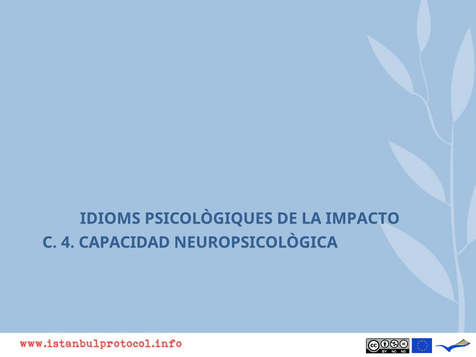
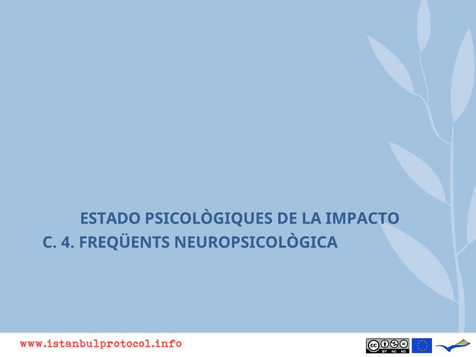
IDIOMS: IDIOMS -> ESTADO (110, 219)
CAPACIDAD: CAPACIDAD -> FREQÜENTS (124, 242)
